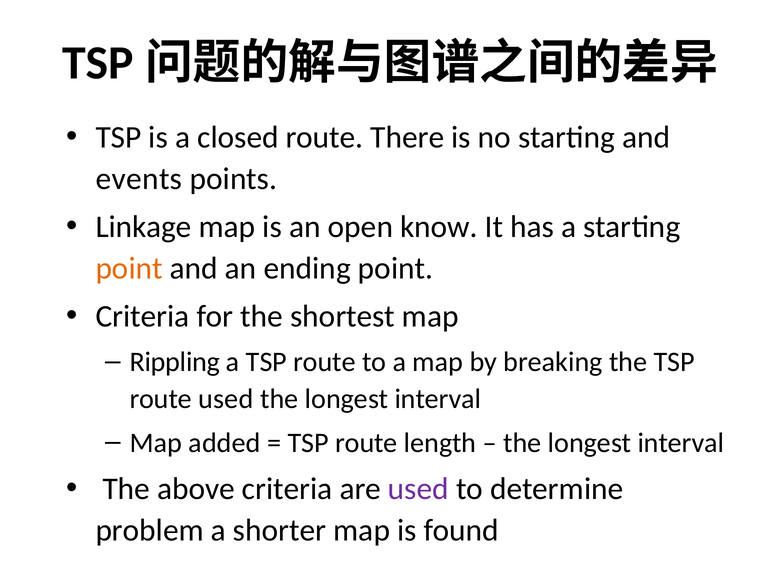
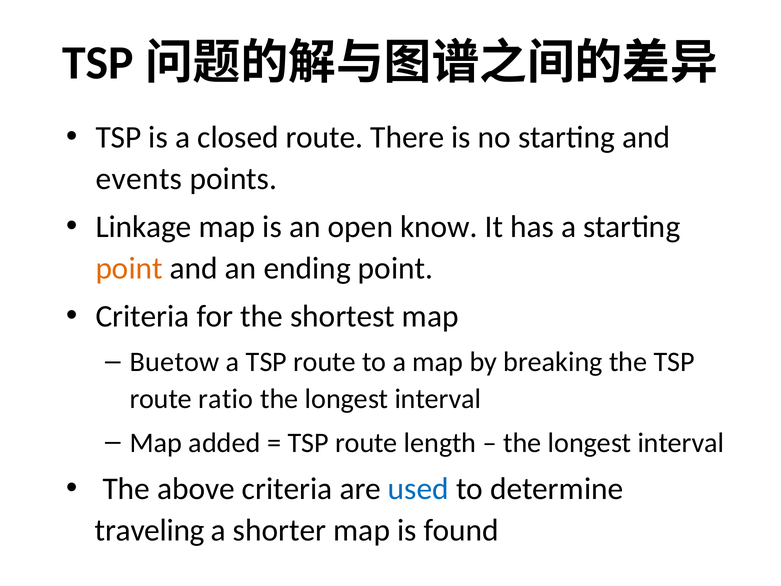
Rippling: Rippling -> Buetow (175, 362)
route used: used -> ratio (226, 399)
used colour: purple -> blue (418, 489)
problem: problem -> traveling (150, 530)
